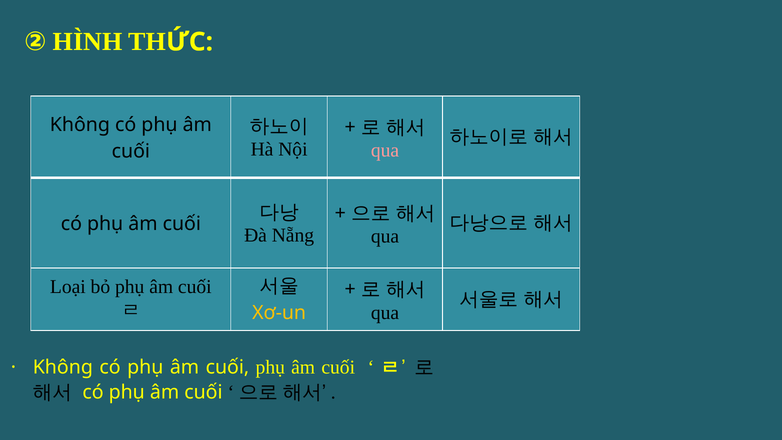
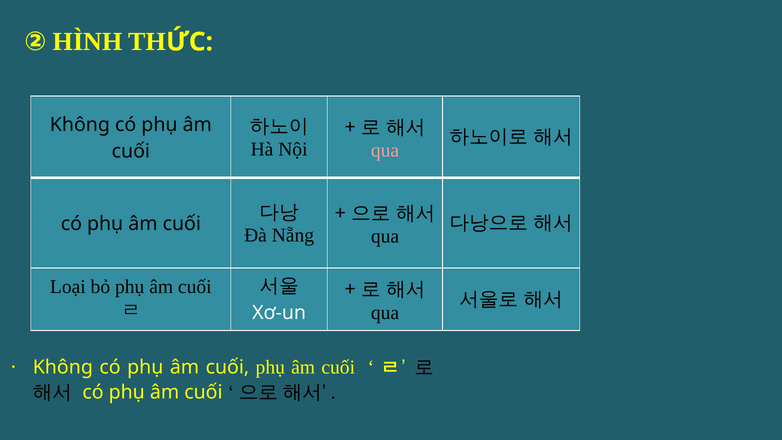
Xơ-un colour: yellow -> white (279, 313)
